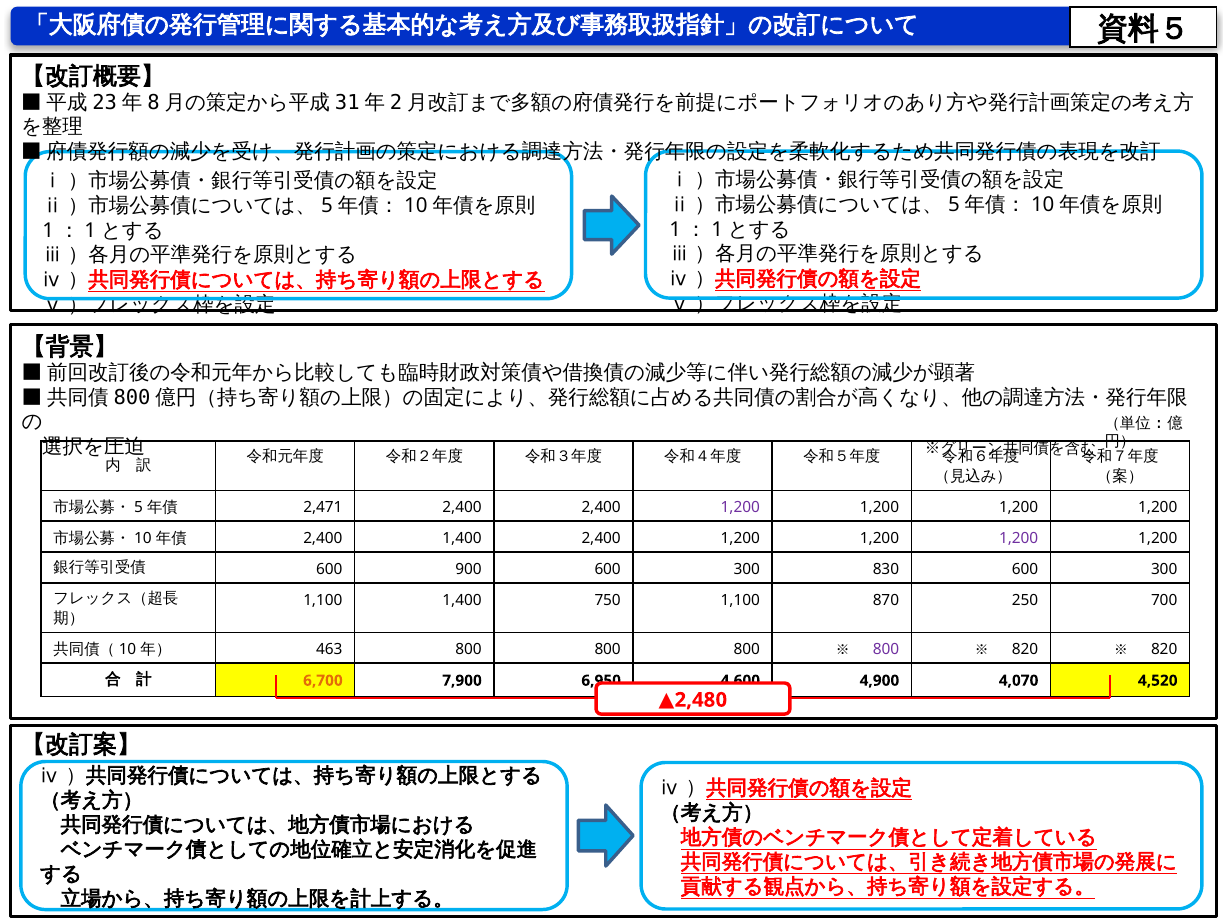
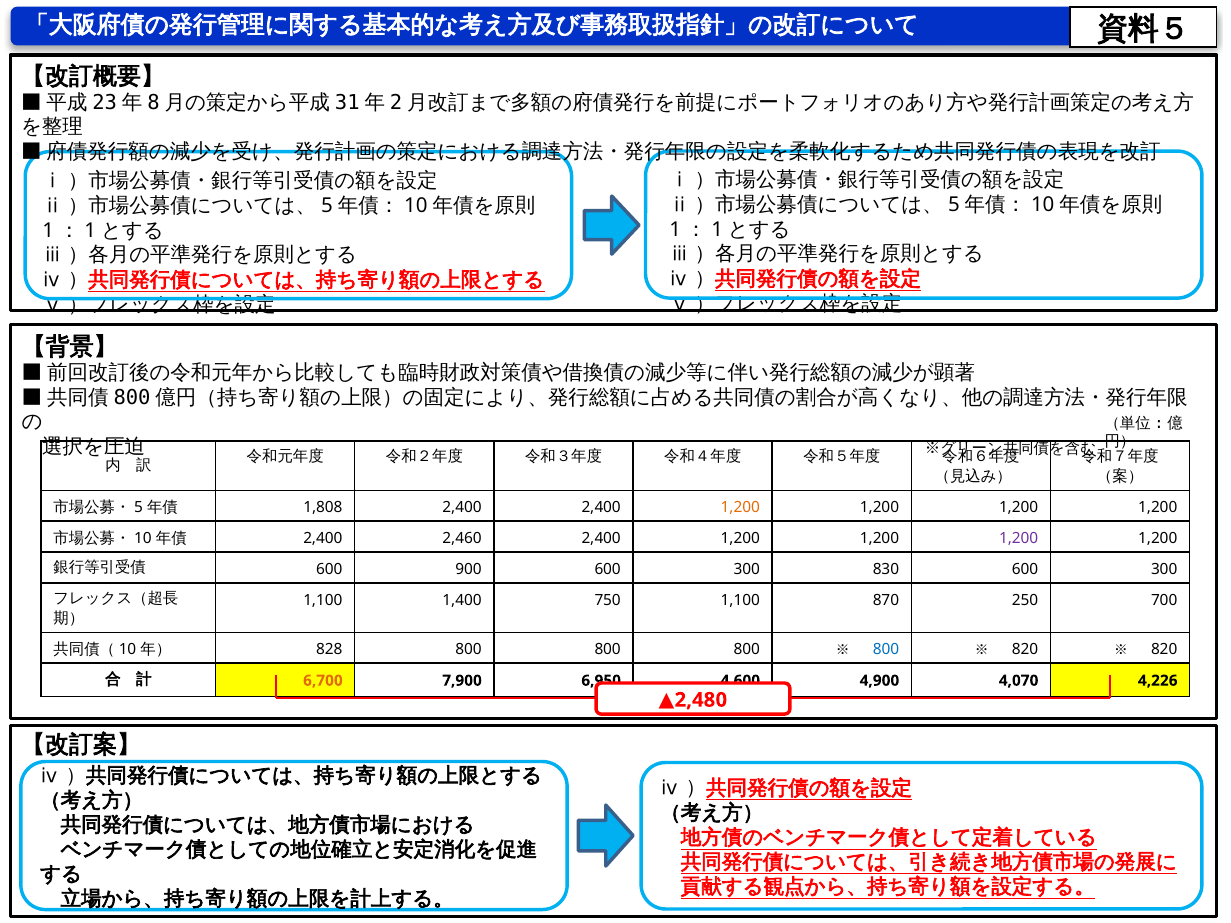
2,471: 2,471 -> 1,808 (323, 508)
1,200 colour: purple -> orange (740, 508)
2,400 1,400: 1,400 -> 2,460 (462, 539)
463: 463 -> 828 (329, 650)
800 colour: purple -> blue (886, 650)
4,520: 4,520 -> 4,226 (1158, 681)
